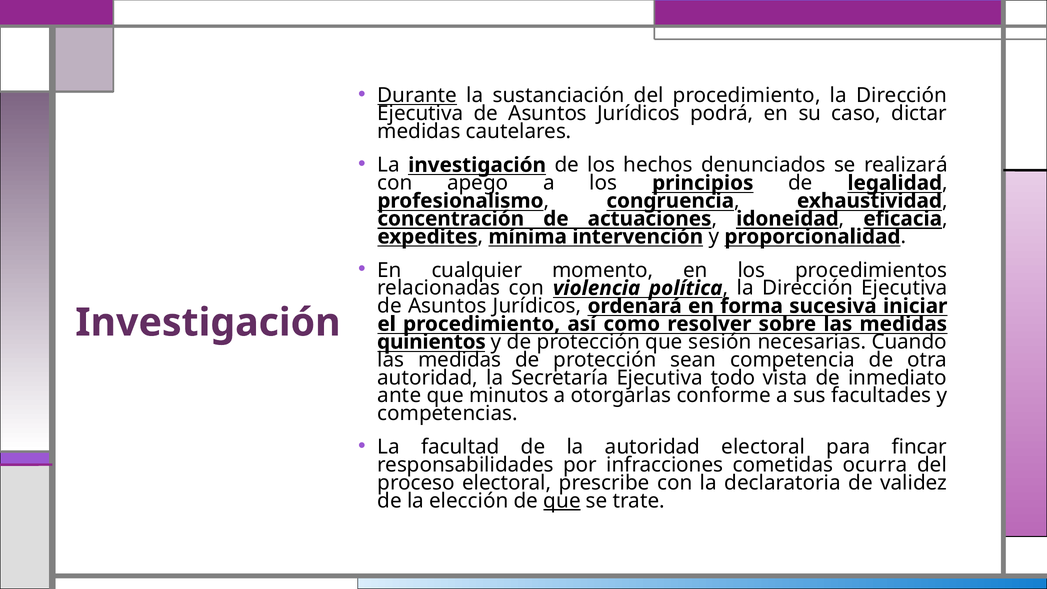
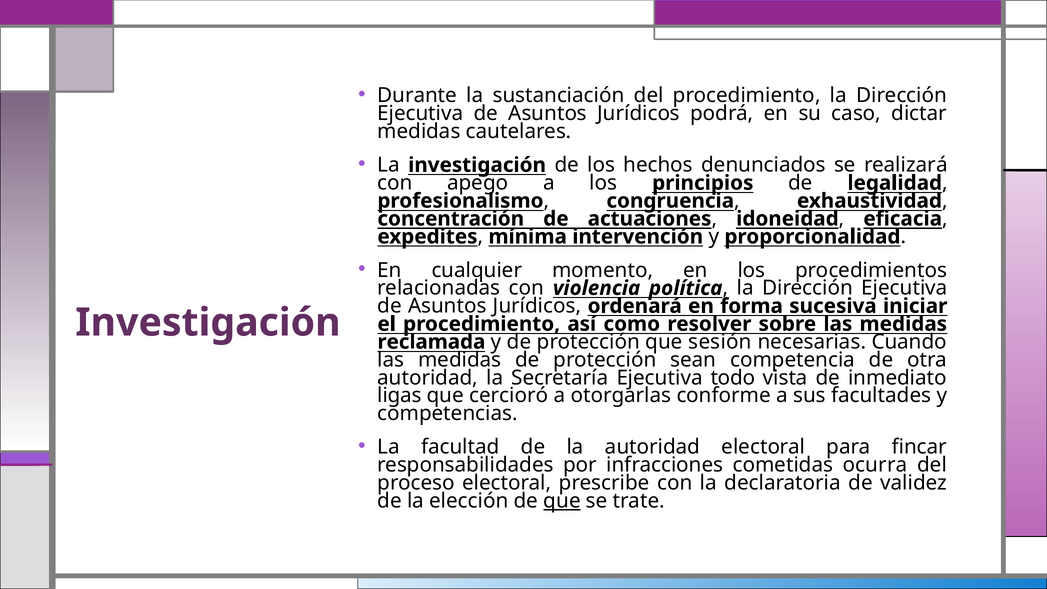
Durante underline: present -> none (417, 96)
quinientos: quinientos -> reclamada (431, 342)
ante: ante -> ligas (399, 396)
minutos: minutos -> cercioró (509, 396)
